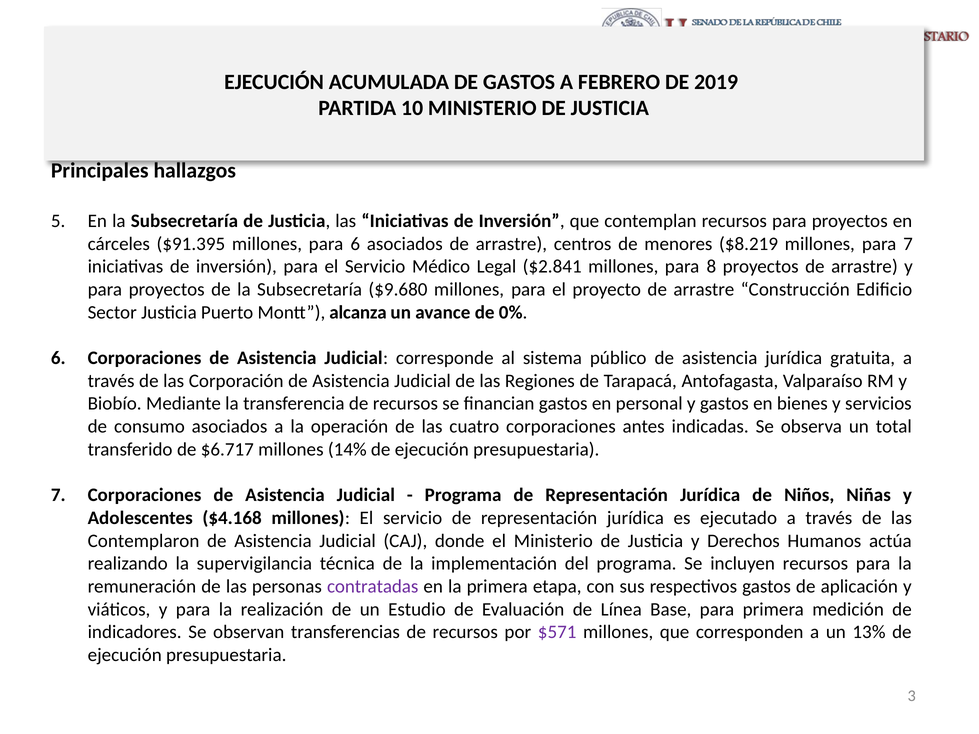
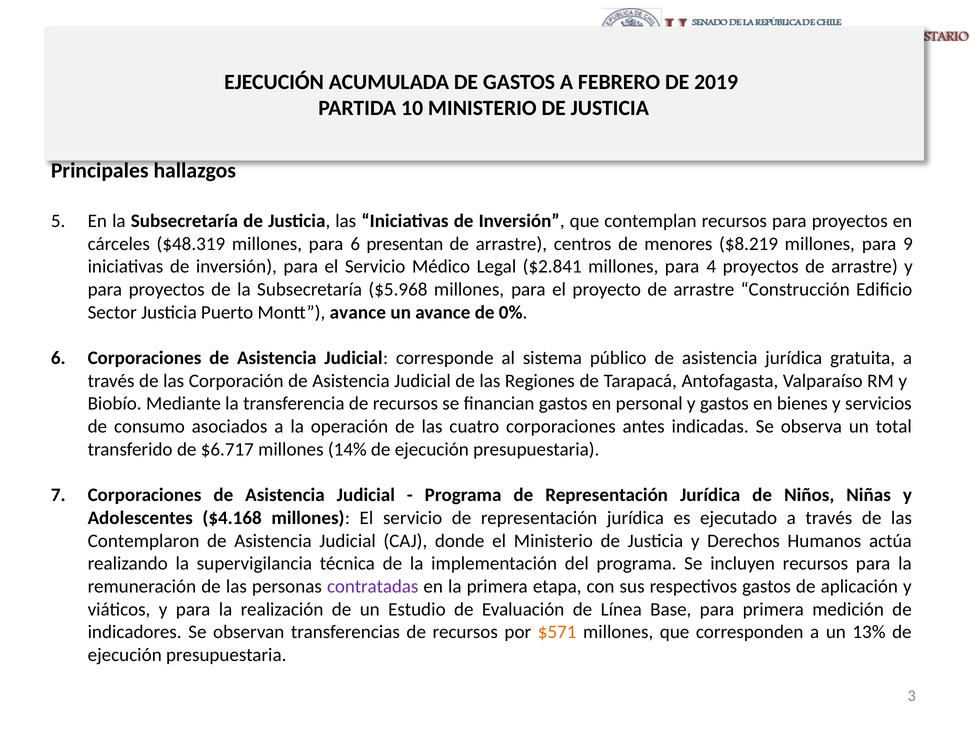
$91.395: $91.395 -> $48.319 (191, 244)
6 asociados: asociados -> presentan (405, 244)
para 7: 7 -> 9 (908, 244)
8: 8 -> 4 (711, 267)
$9.680: $9.680 -> $5.968 (398, 290)
Montt alcanza: alcanza -> avance (358, 312)
$571 colour: purple -> orange (557, 632)
